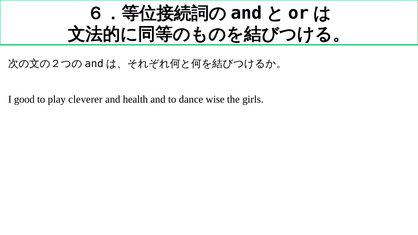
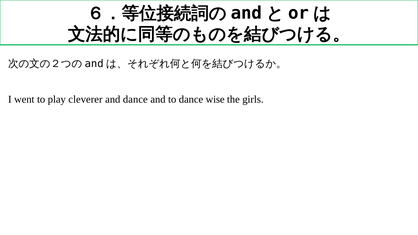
good: good -> went (24, 99)
and health: health -> dance (135, 99)
